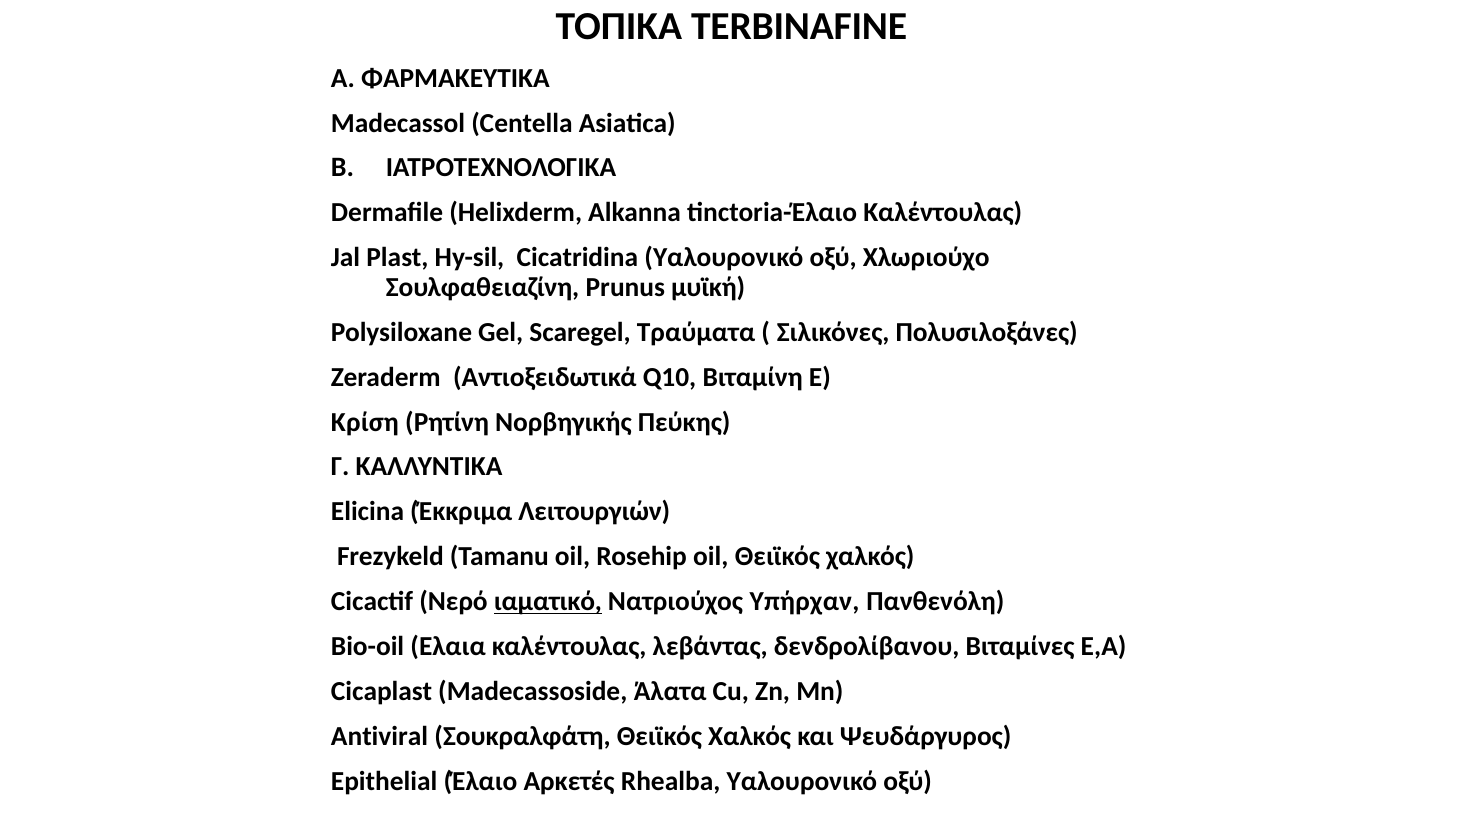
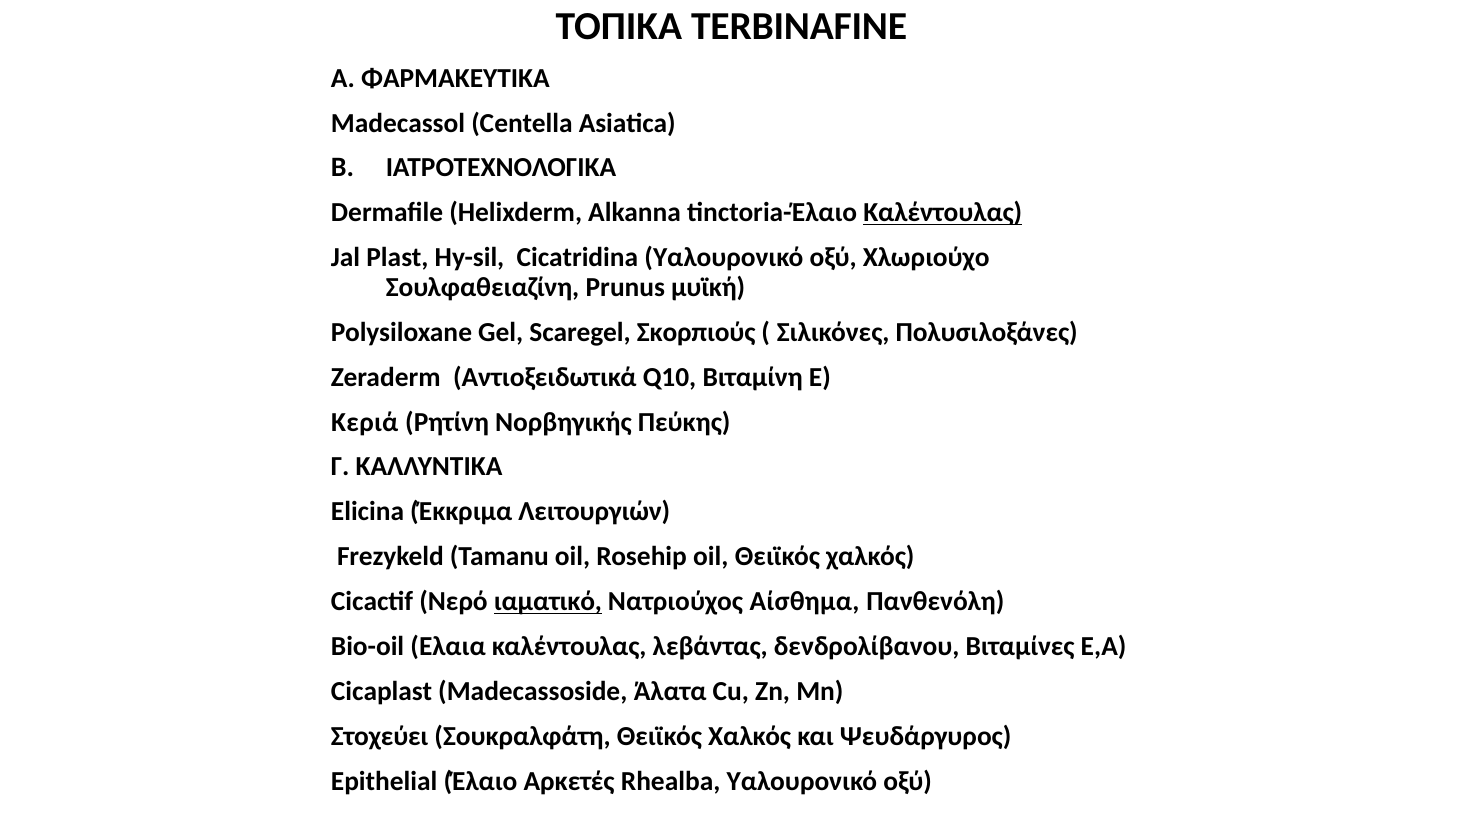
Καλέντουλας underline: none -> present (943, 213)
Τραύματα: Τραύματα -> Σκορπιούς (696, 332)
Κρίση: Κρίση -> Κεριά (365, 422)
Υπήρχαν: Υπήρχαν -> Αίσθημα (805, 602)
Antiviral: Antiviral -> Στοχεύει (380, 736)
